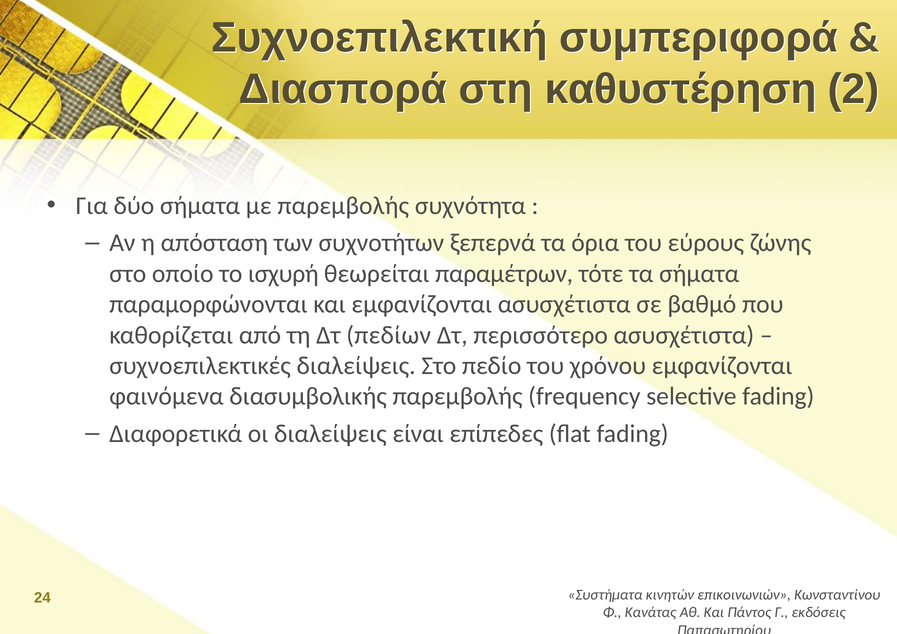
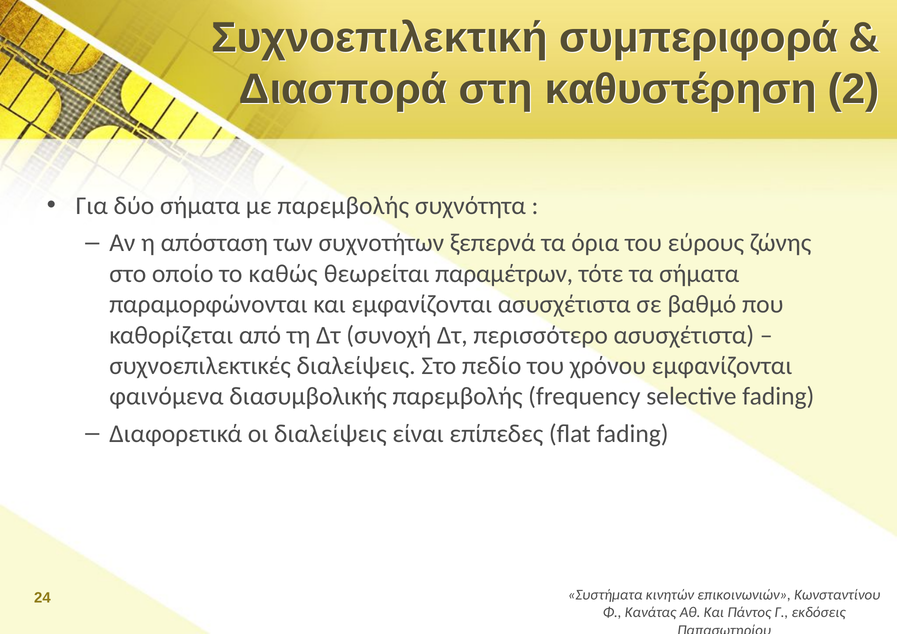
ισχυρή: ισχυρή -> καθώς (283, 274)
πεδίων: πεδίων -> συνοχή (389, 335)
